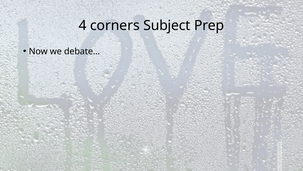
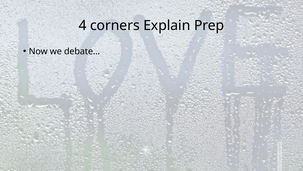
Subject: Subject -> Explain (167, 25)
